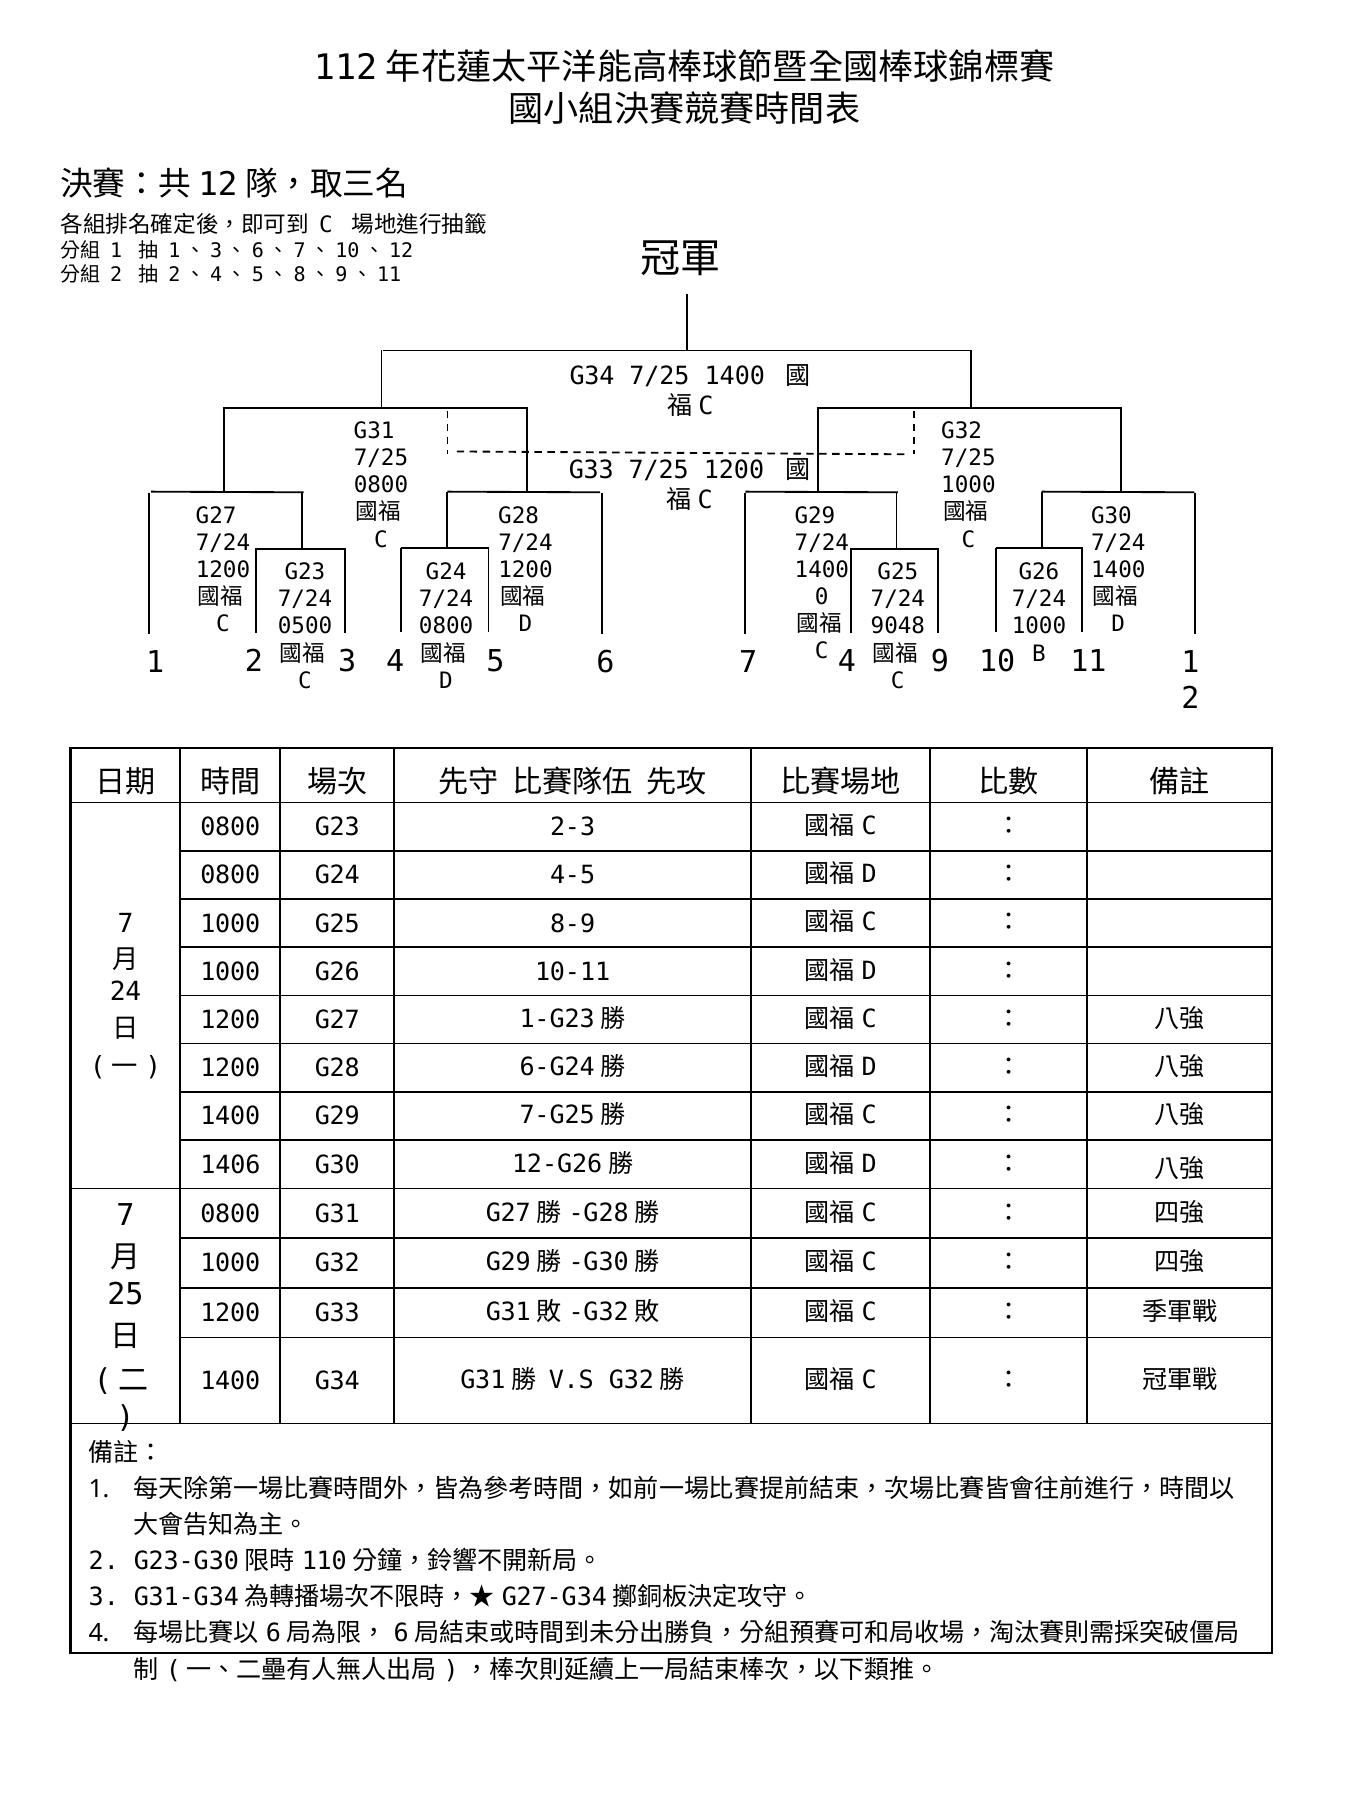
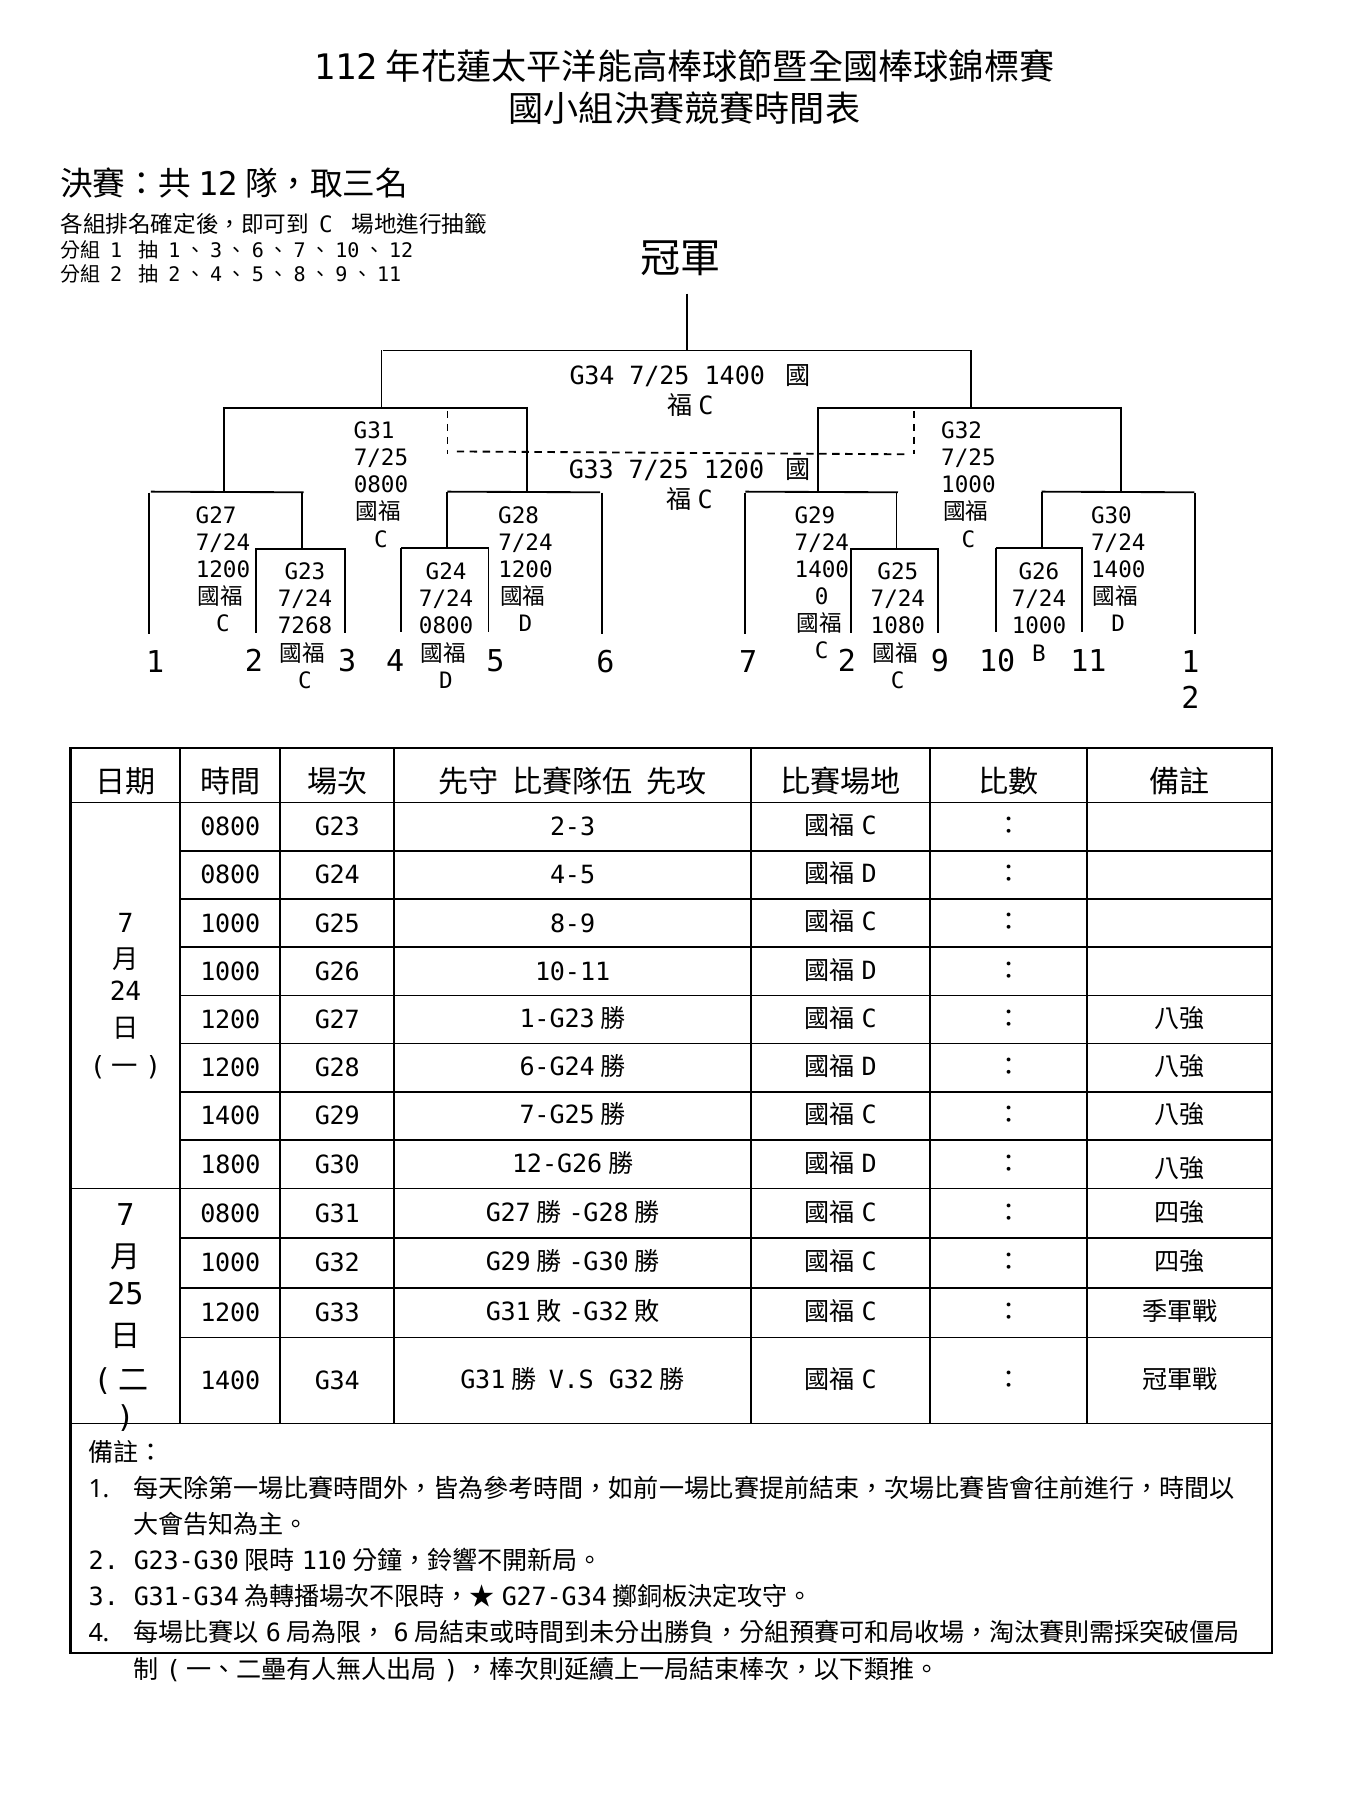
0500: 0500 -> 7268 (305, 626)
9048: 9048 -> 1080 (898, 626)
7 4: 4 -> 2 (847, 662)
1406: 1406 -> 1800 (230, 1165)
